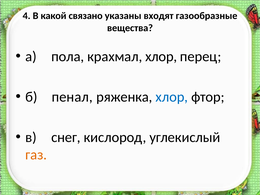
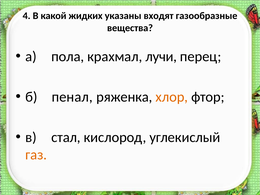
связано: связано -> жидких (86, 16)
крахмал хлор: хлор -> лучи (161, 56)
хлор colour: blue -> orange (172, 97)
снег: снег -> стал (66, 137)
